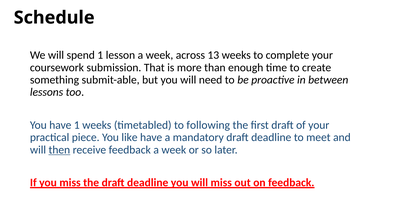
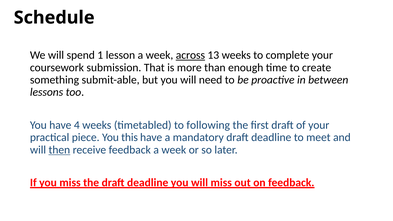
across underline: none -> present (190, 55)
have 1: 1 -> 4 (77, 125)
like: like -> this (130, 137)
